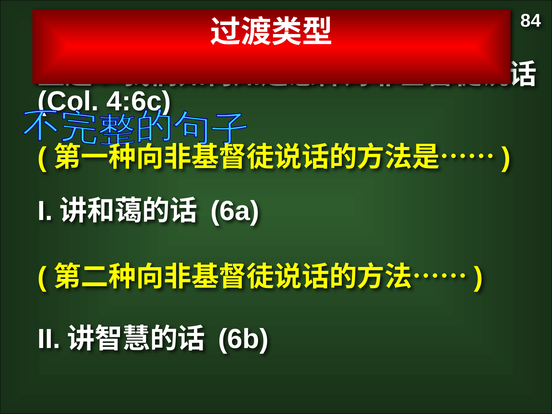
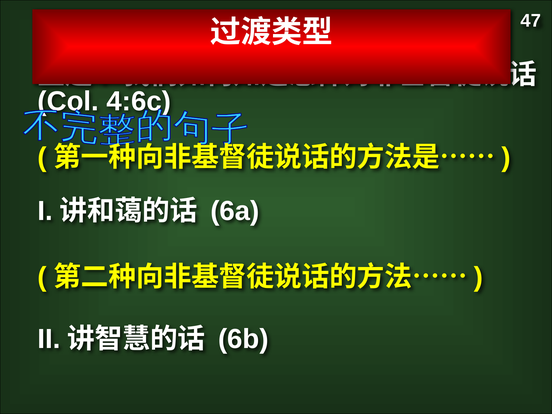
84: 84 -> 47 (531, 21)
